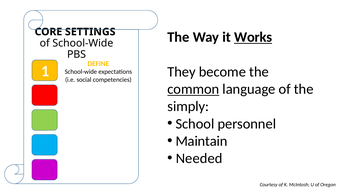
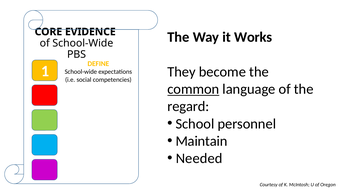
SETTINGS: SETTINGS -> EVIDENCE (90, 32)
Works underline: present -> none (253, 37)
simply: simply -> regard (188, 107)
